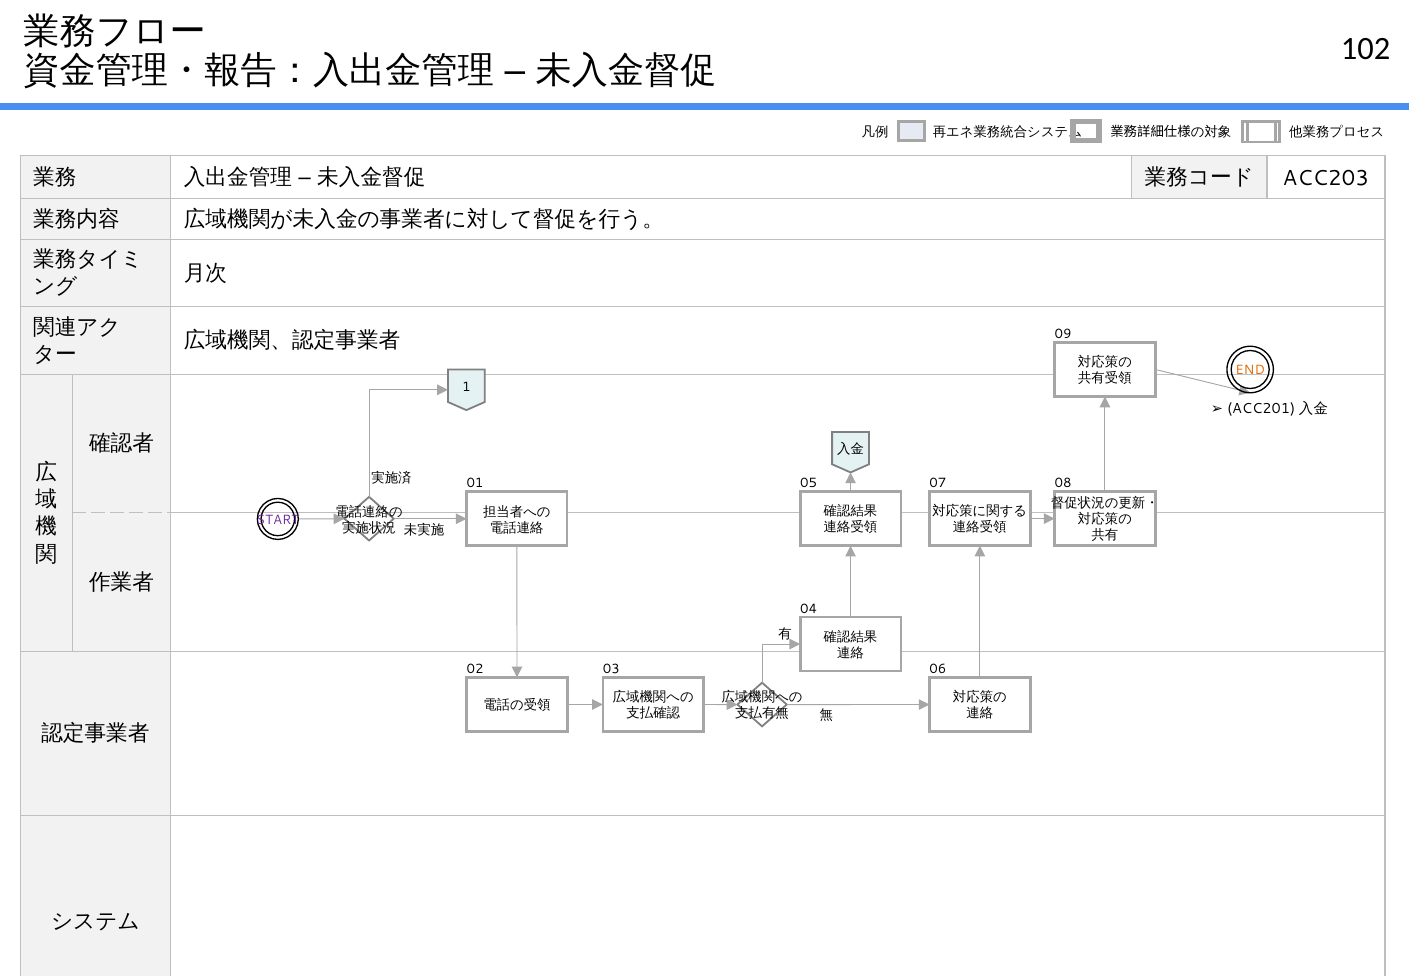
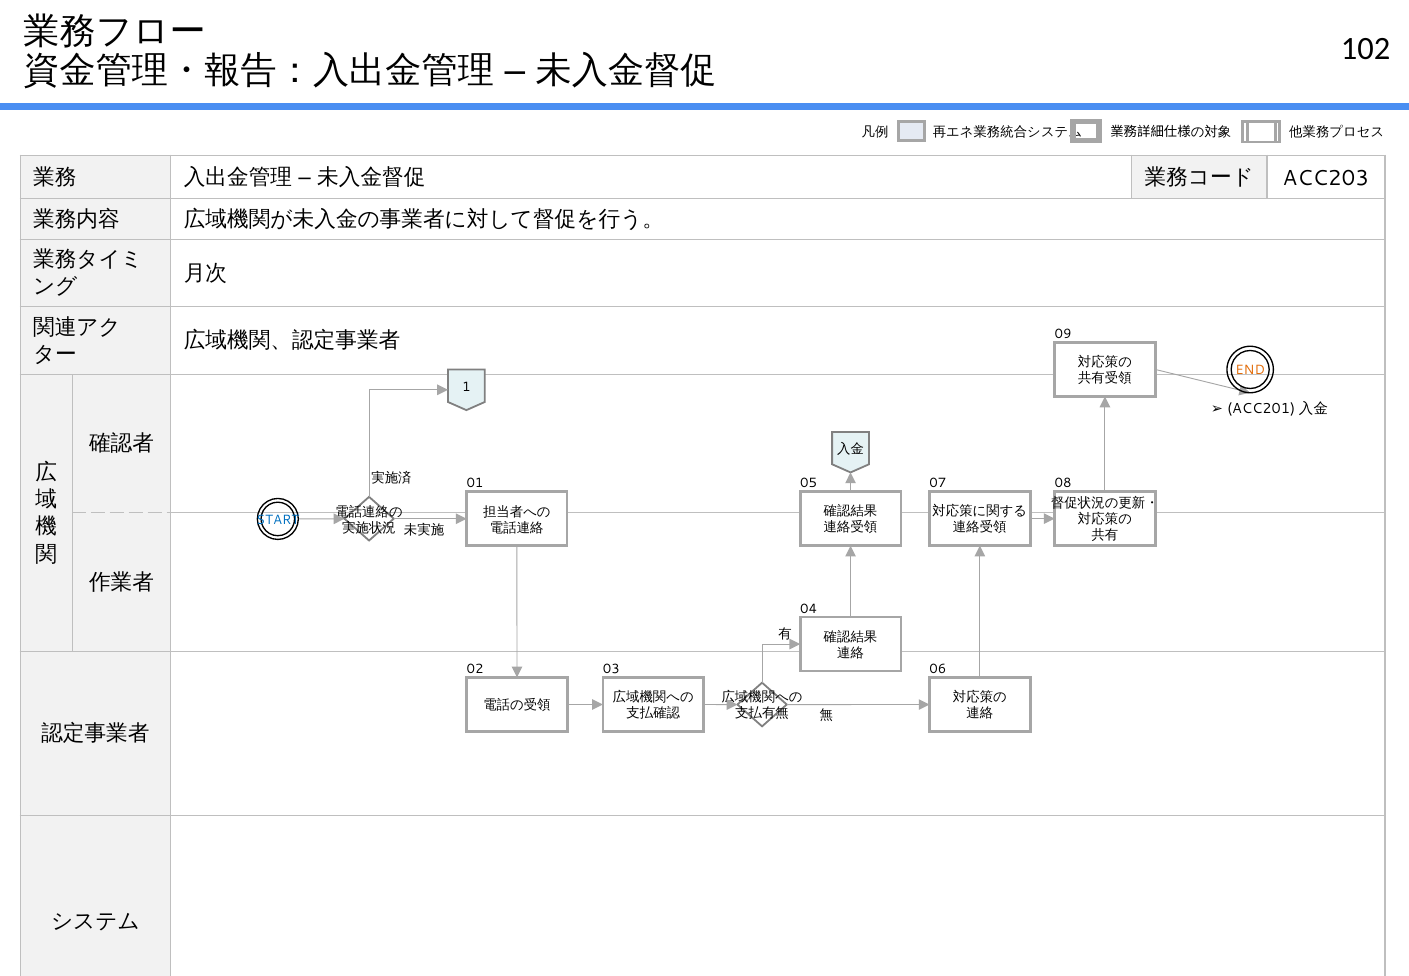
START colour: purple -> blue (278, 520)
